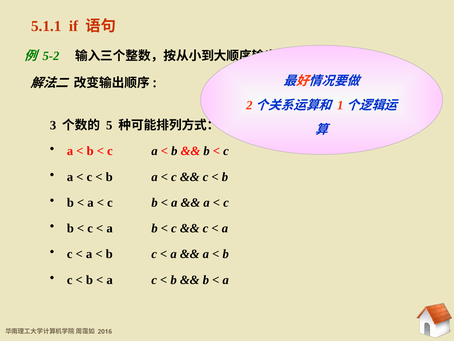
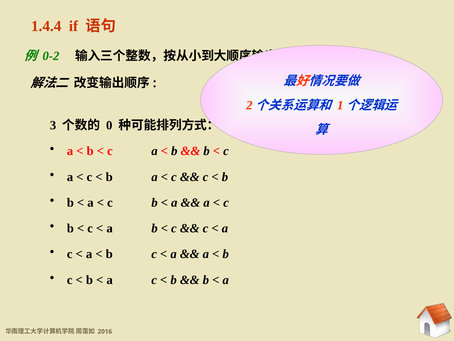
5.1.1: 5.1.1 -> 1.4.4 (46, 26)
5-2: 5-2 -> 0-2 (51, 56)
5: 5 -> 0 (109, 125)
